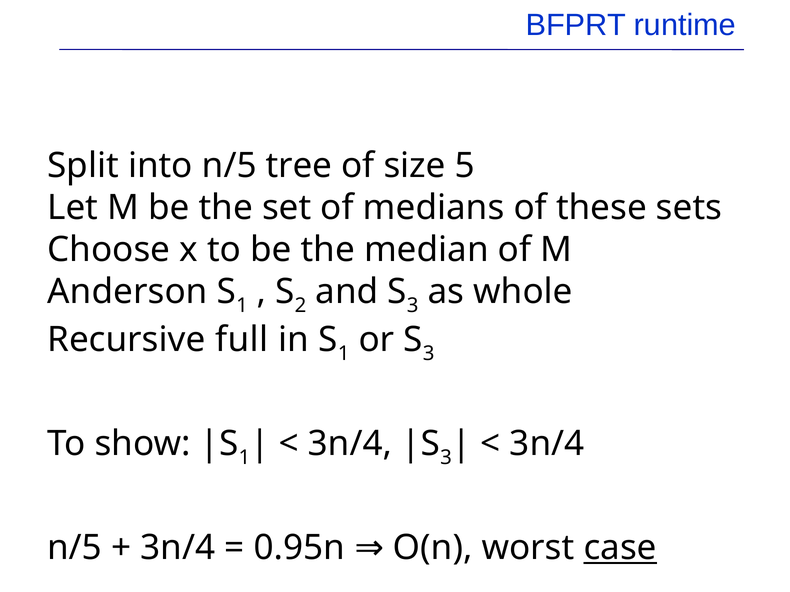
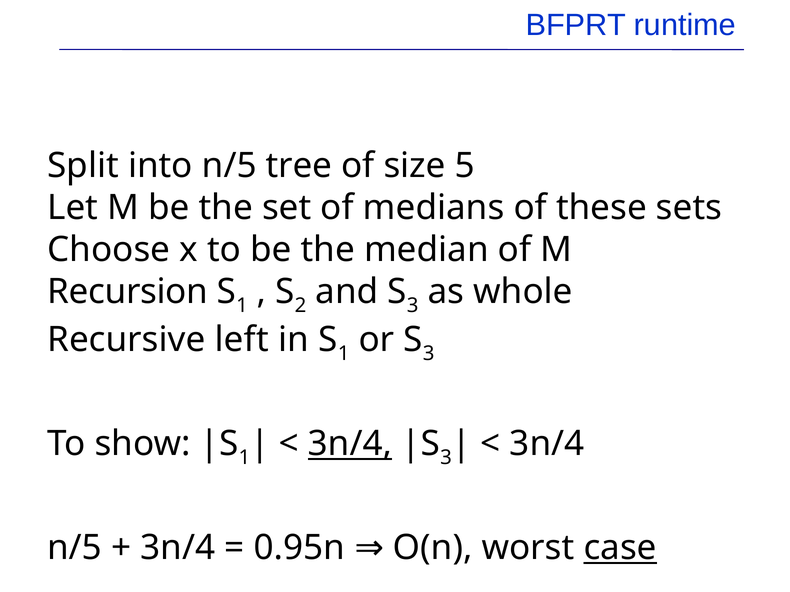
Anderson: Anderson -> Recursion (128, 292)
full: full -> left (242, 340)
3n/4 underline: none -> present (350, 444)
